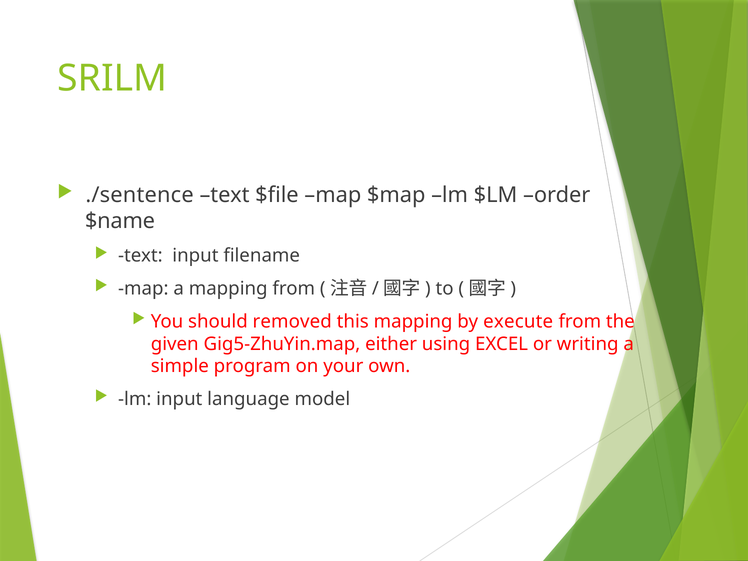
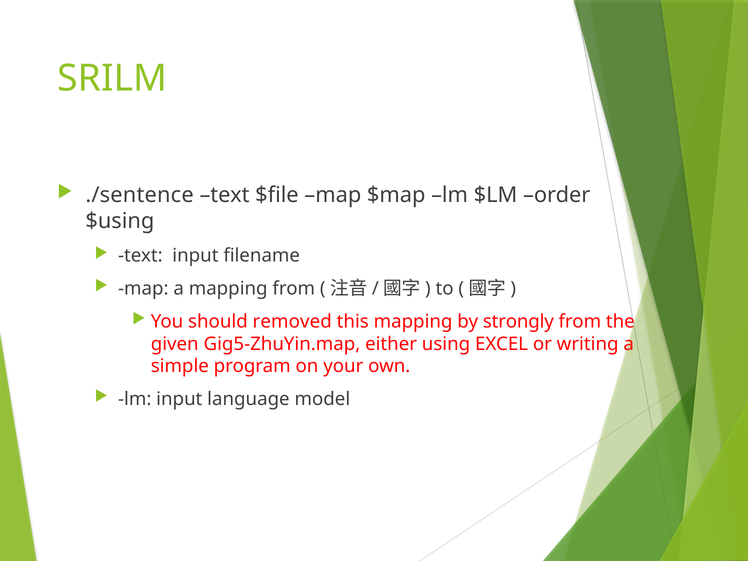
$name: $name -> $using (120, 221)
execute: execute -> strongly (518, 321)
